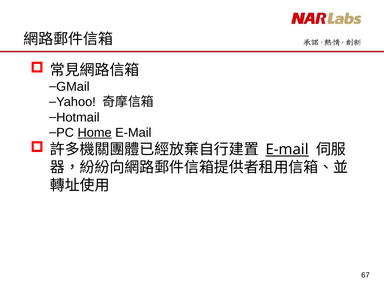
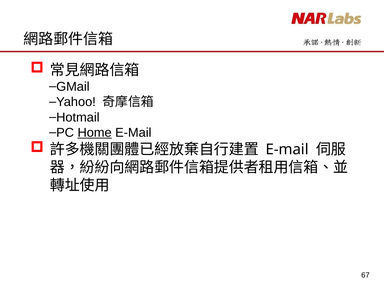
E-mail underline: present -> none (287, 150)
